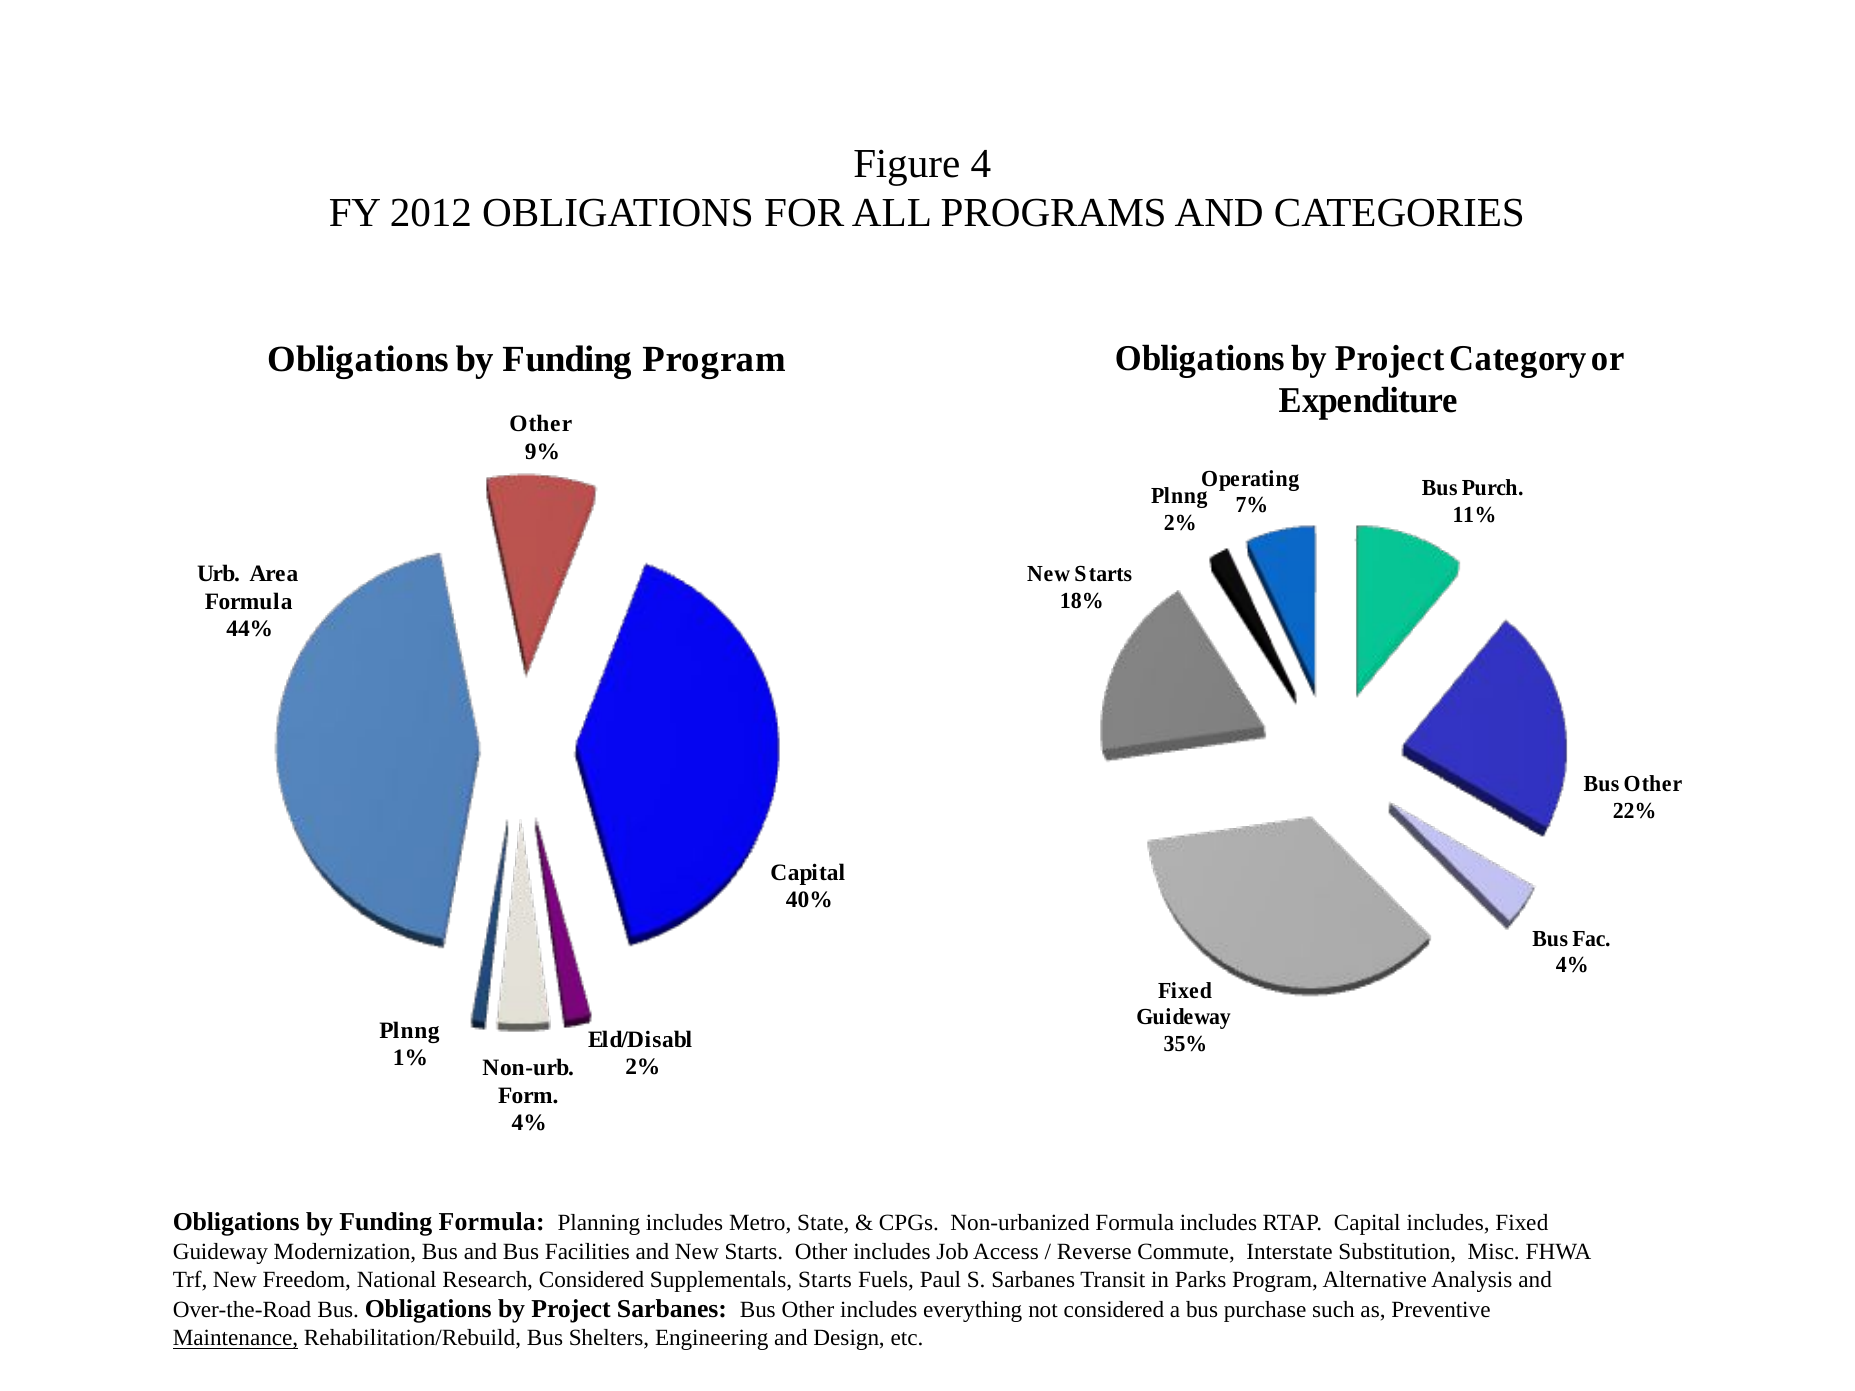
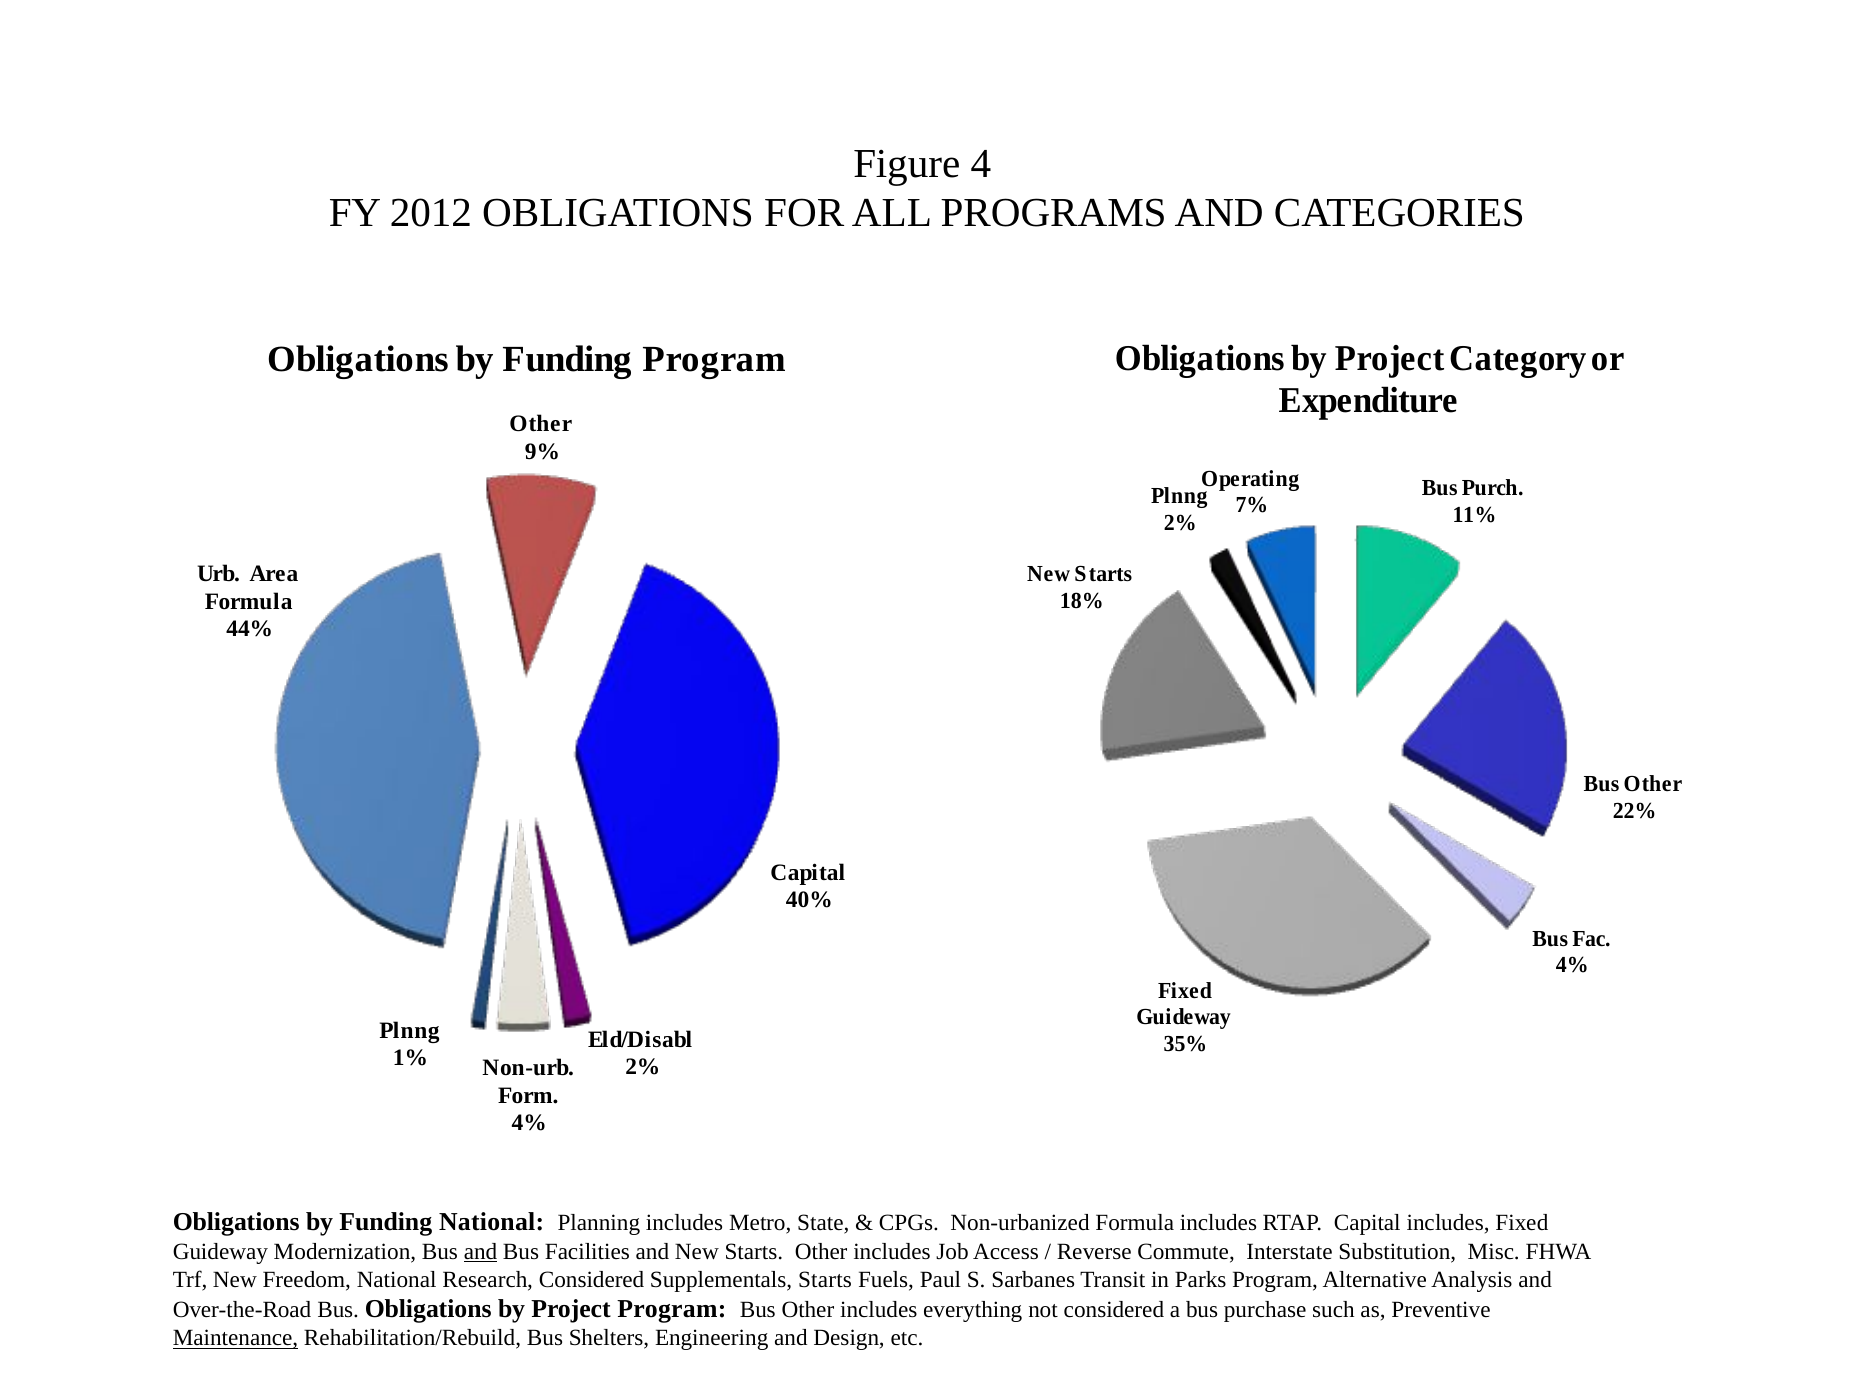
Funding Formula: Formula -> National (492, 1223)
and underline: none -> present (481, 1252)
Project Sarbanes: Sarbanes -> Program (672, 1309)
